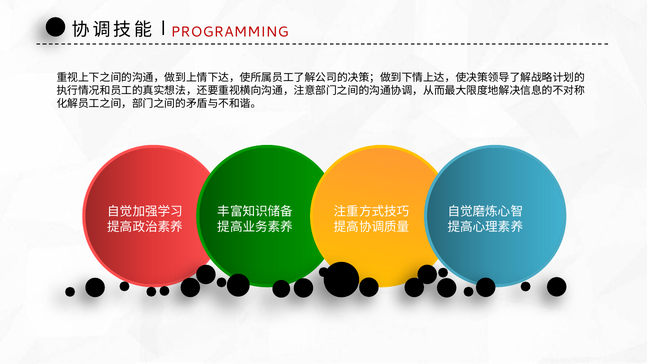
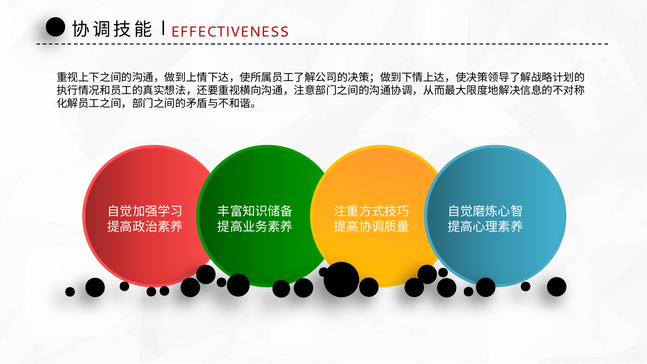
PROGRAMMING: PROGRAMMING -> EFFECTIVENESS (230, 32)
